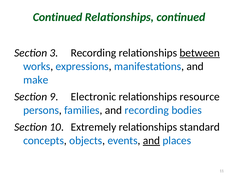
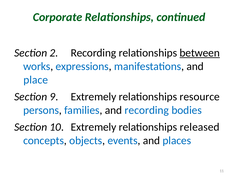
Continued: Continued -> Corporate (58, 17)
3: 3 -> 2 (54, 53)
make: make -> place (36, 80)
9 Electronic: Electronic -> Extremely (94, 96)
standard: standard -> released (200, 127)
and underline: present -> none (151, 140)
